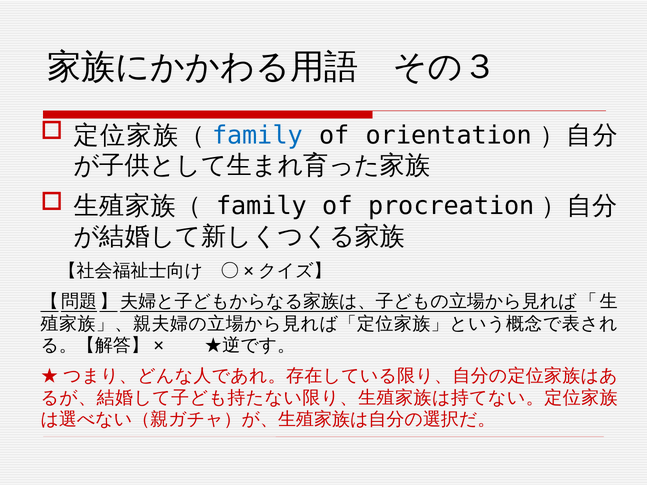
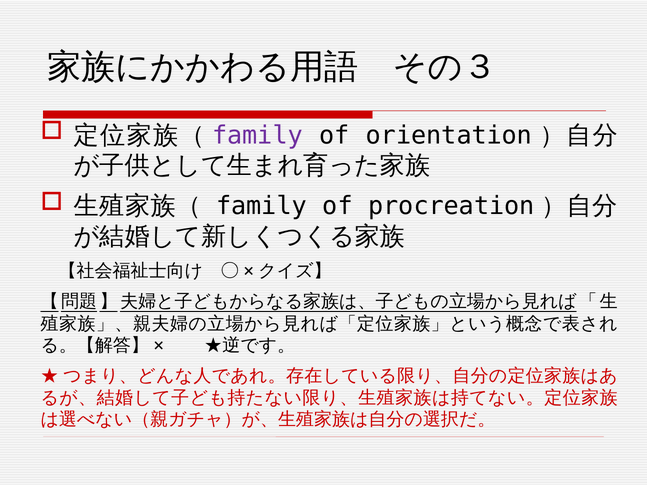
family colour: blue -> purple (257, 135)
